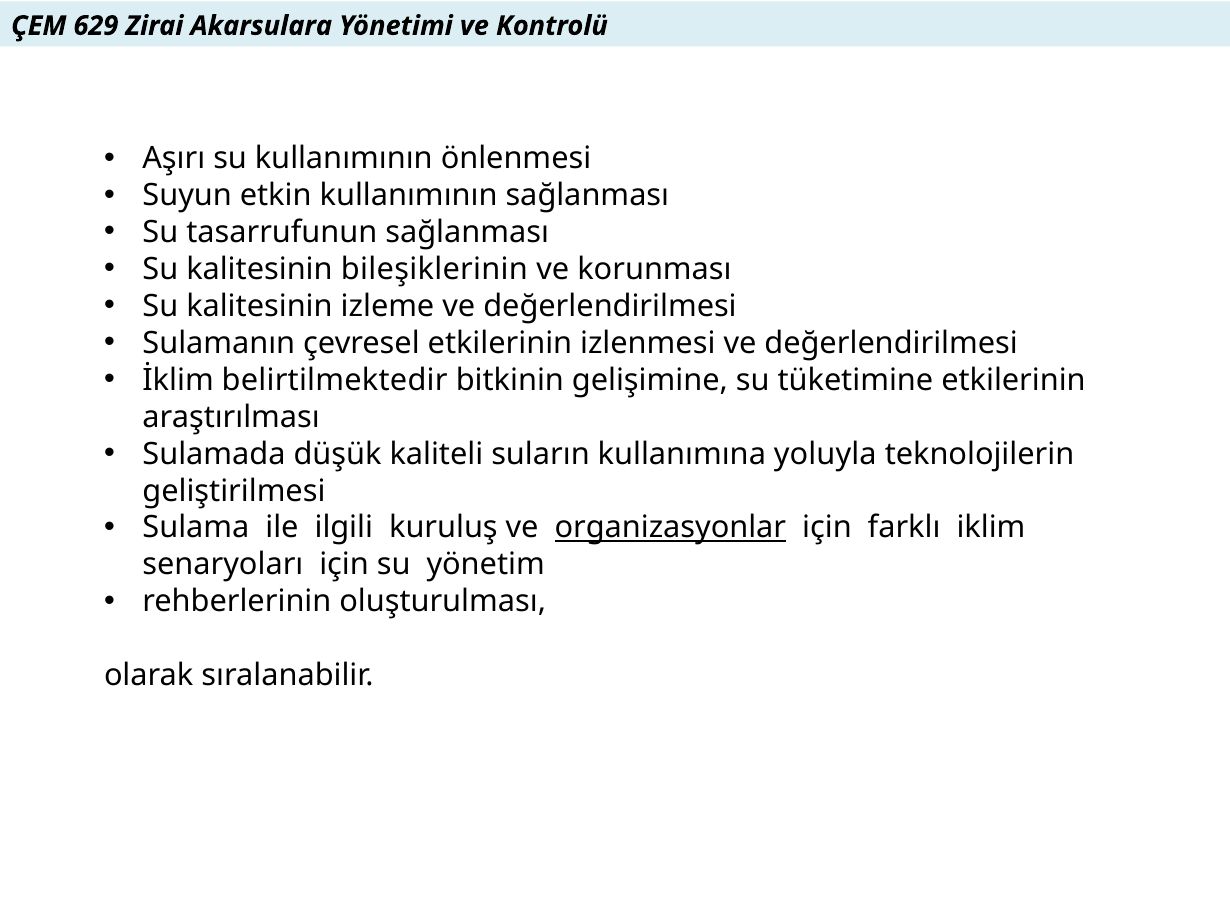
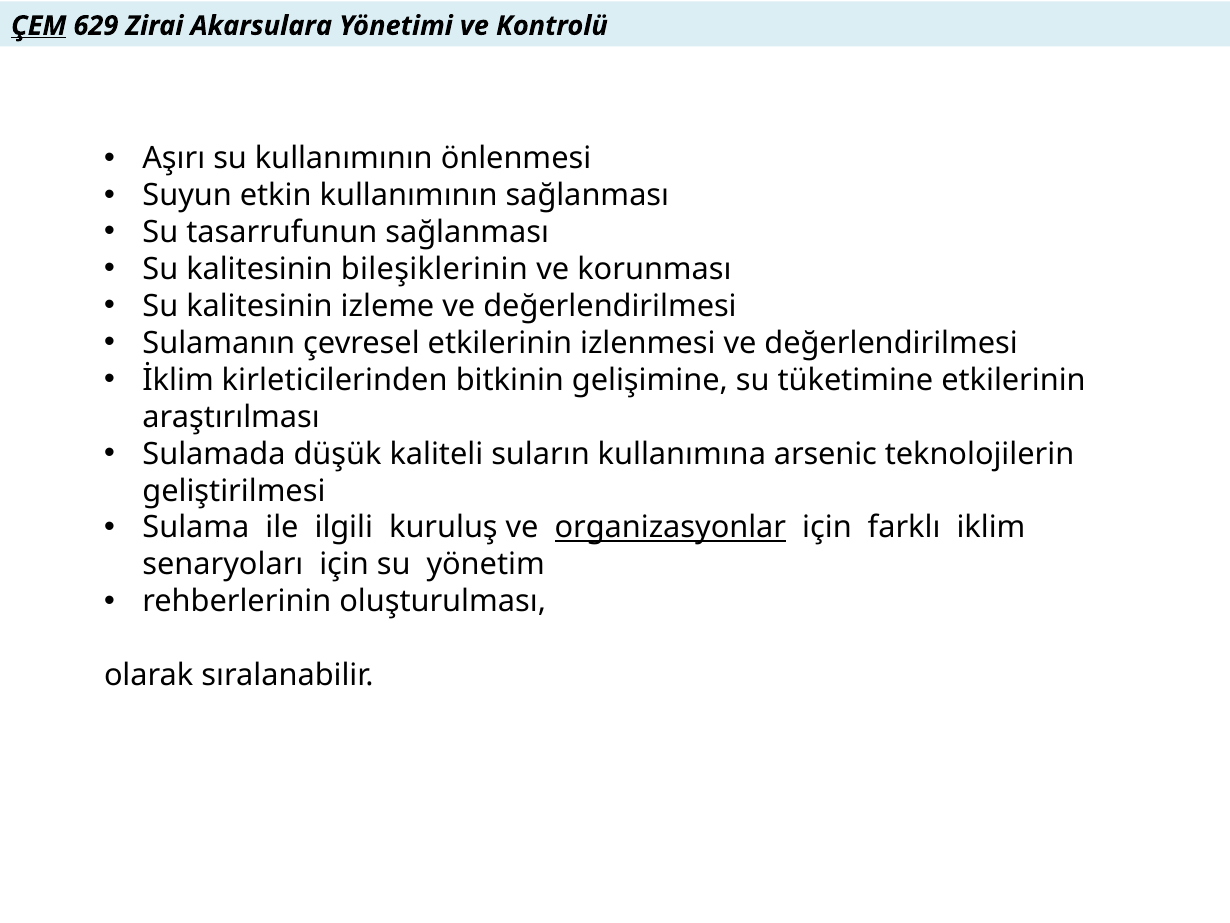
ÇEM underline: none -> present (39, 26)
belirtilmektedir: belirtilmektedir -> kirleticilerinden (335, 380)
yoluyla: yoluyla -> arsenic (825, 454)
